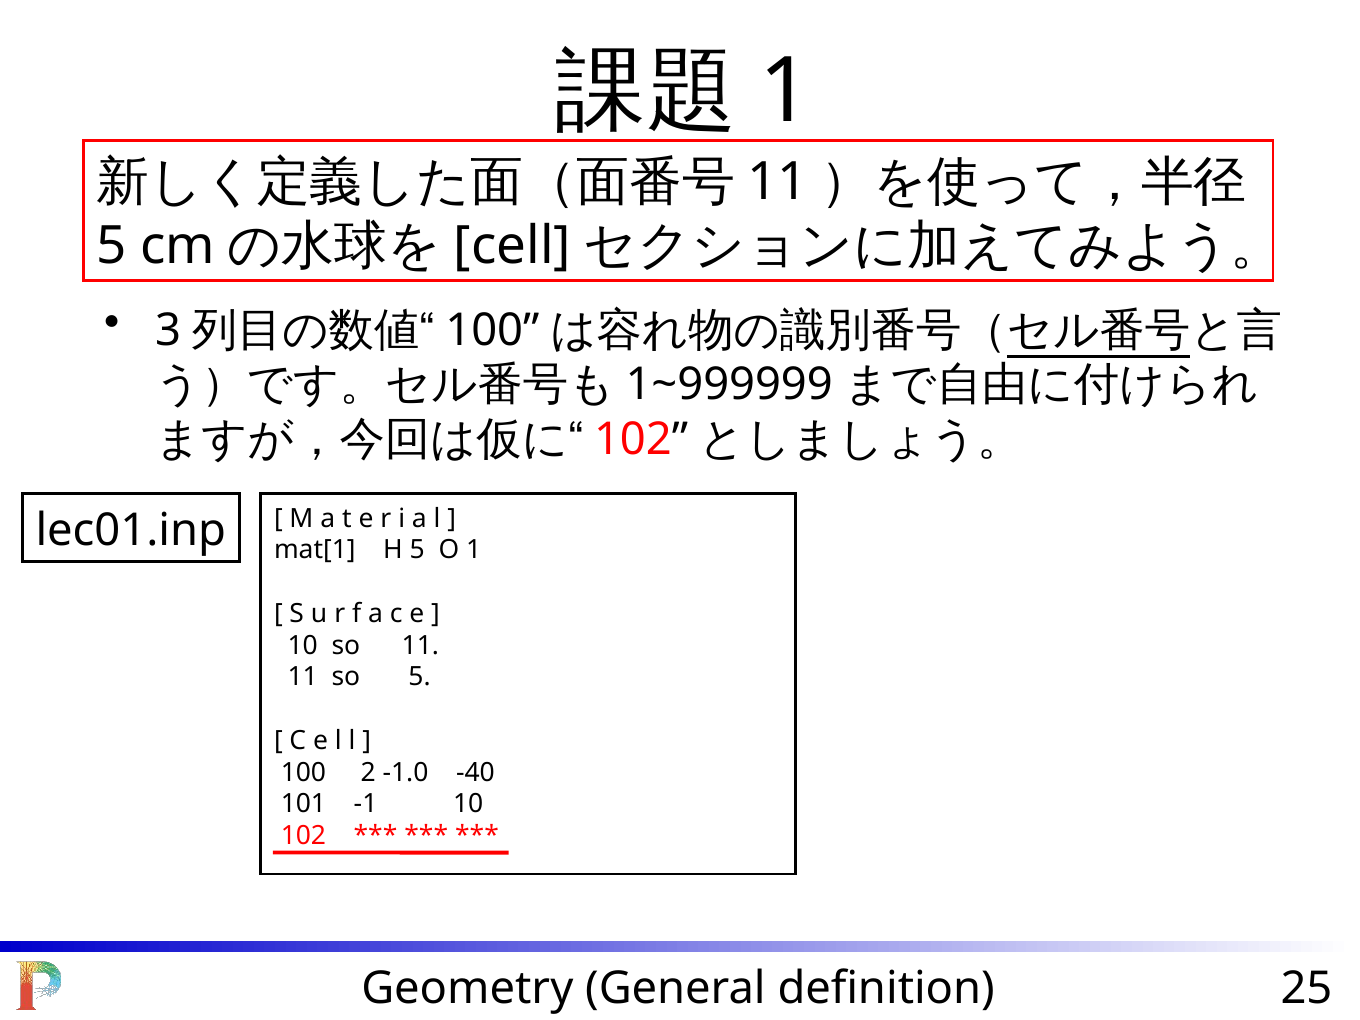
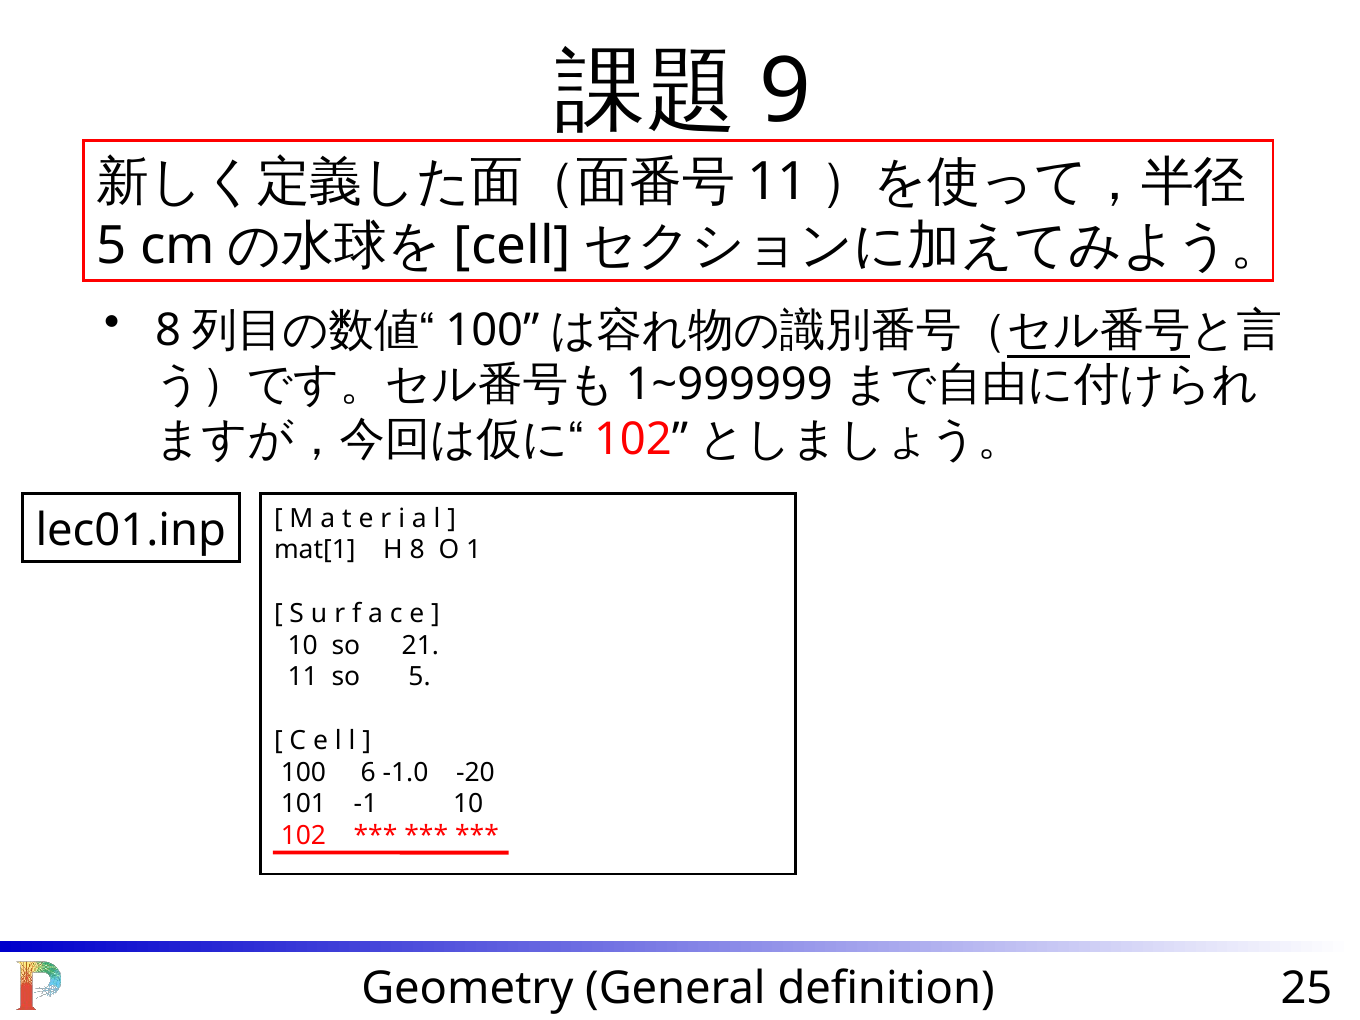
1: 1 -> 9 (785, 91)
3: 3 -> 8 (168, 330)
H 5: 5 -> 8 (417, 550)
so 11: 11 -> 21 (420, 645)
2: 2 -> 6 (368, 772)
-40: -40 -> -20 (475, 772)
